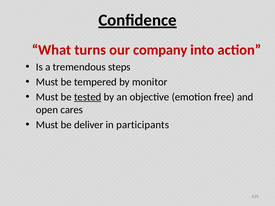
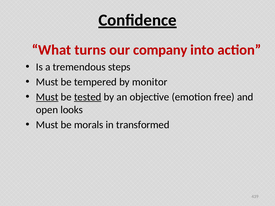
Must underline: none -> present (47, 97)
cares: cares -> looks (72, 110)
deliver: deliver -> morals (89, 125)
participants: participants -> transformed (143, 125)
